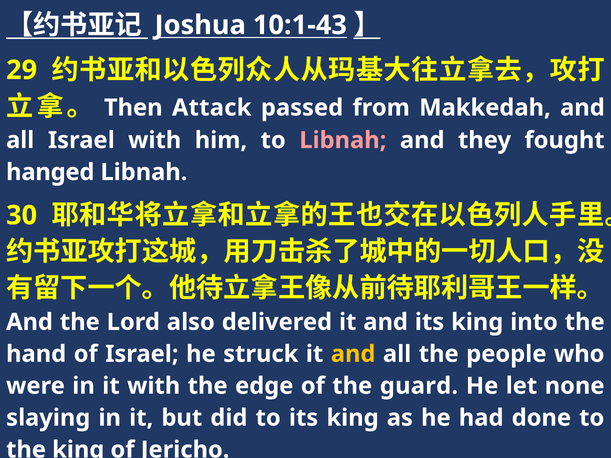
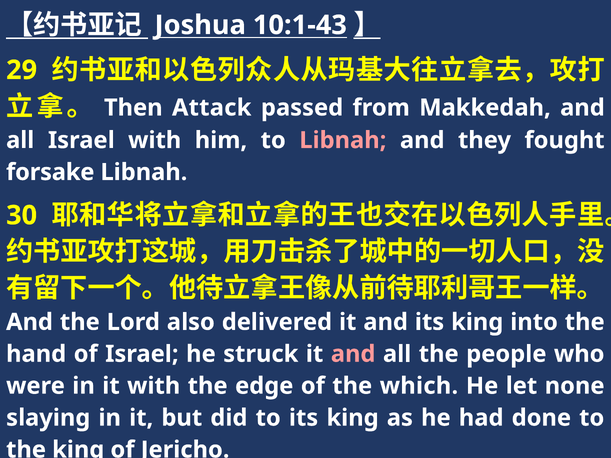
hanged: hanged -> forsake (50, 172)
and colour: yellow -> pink (353, 354)
guard: guard -> which (419, 386)
